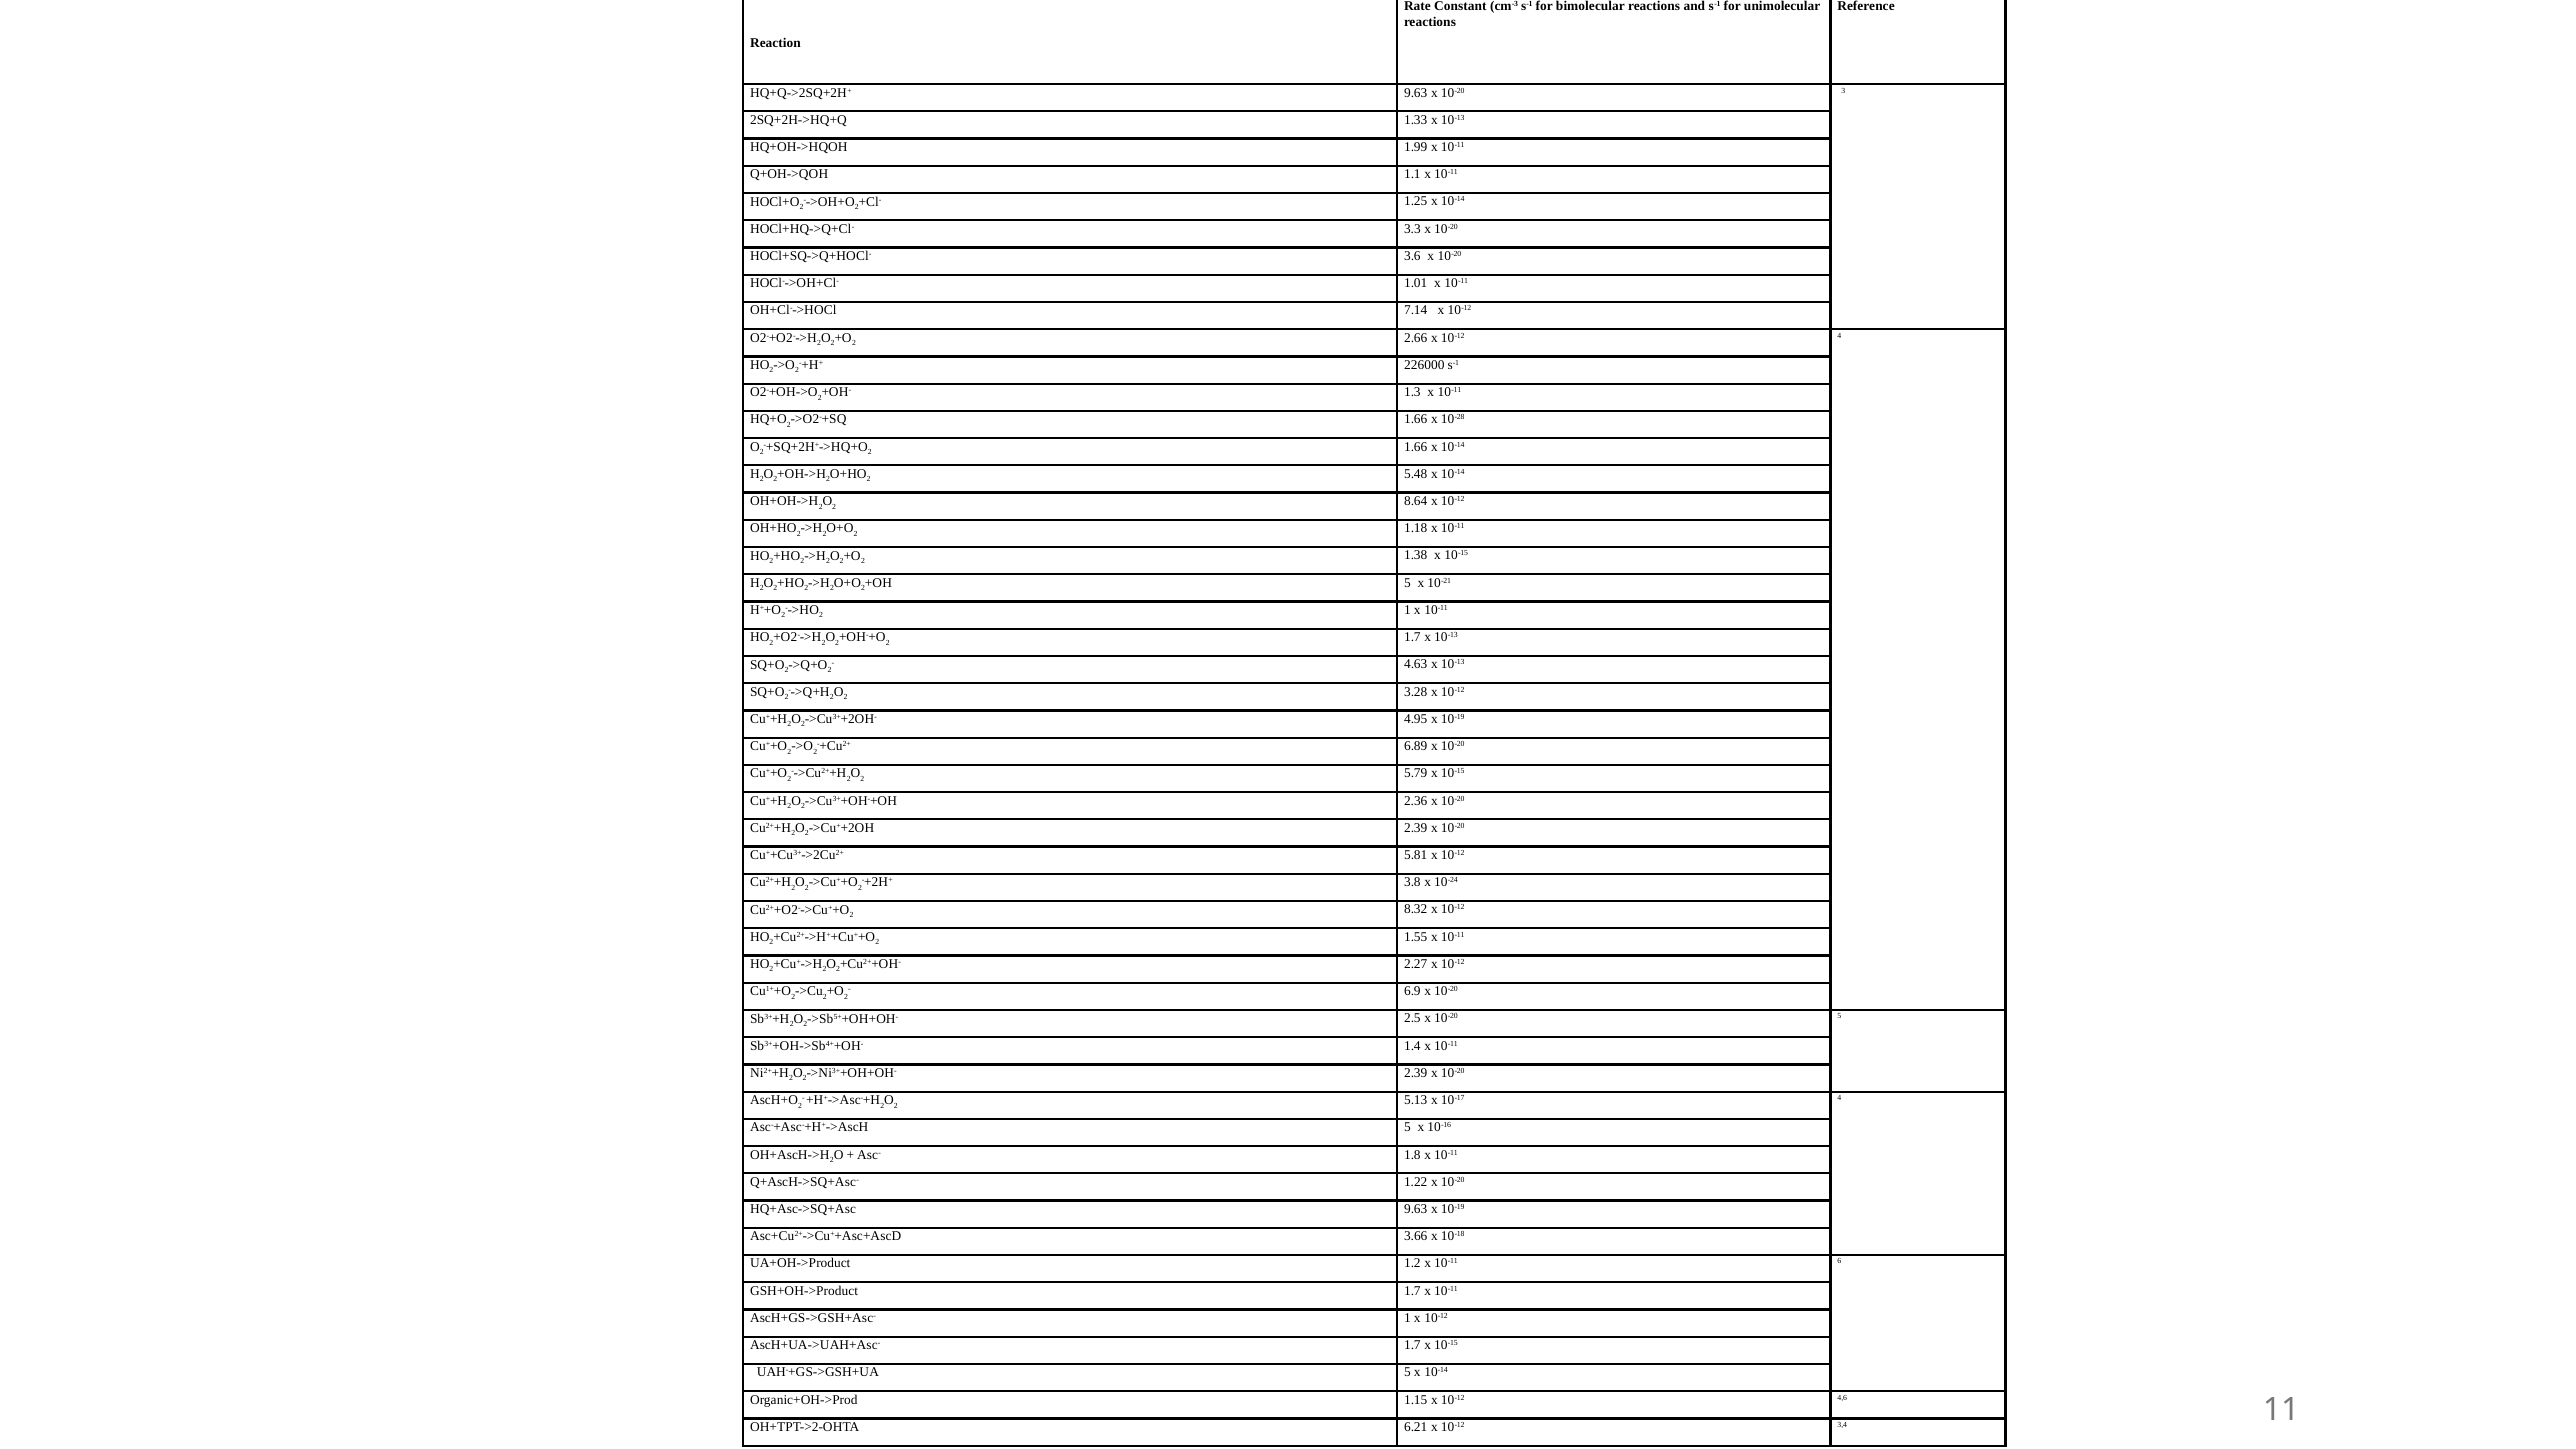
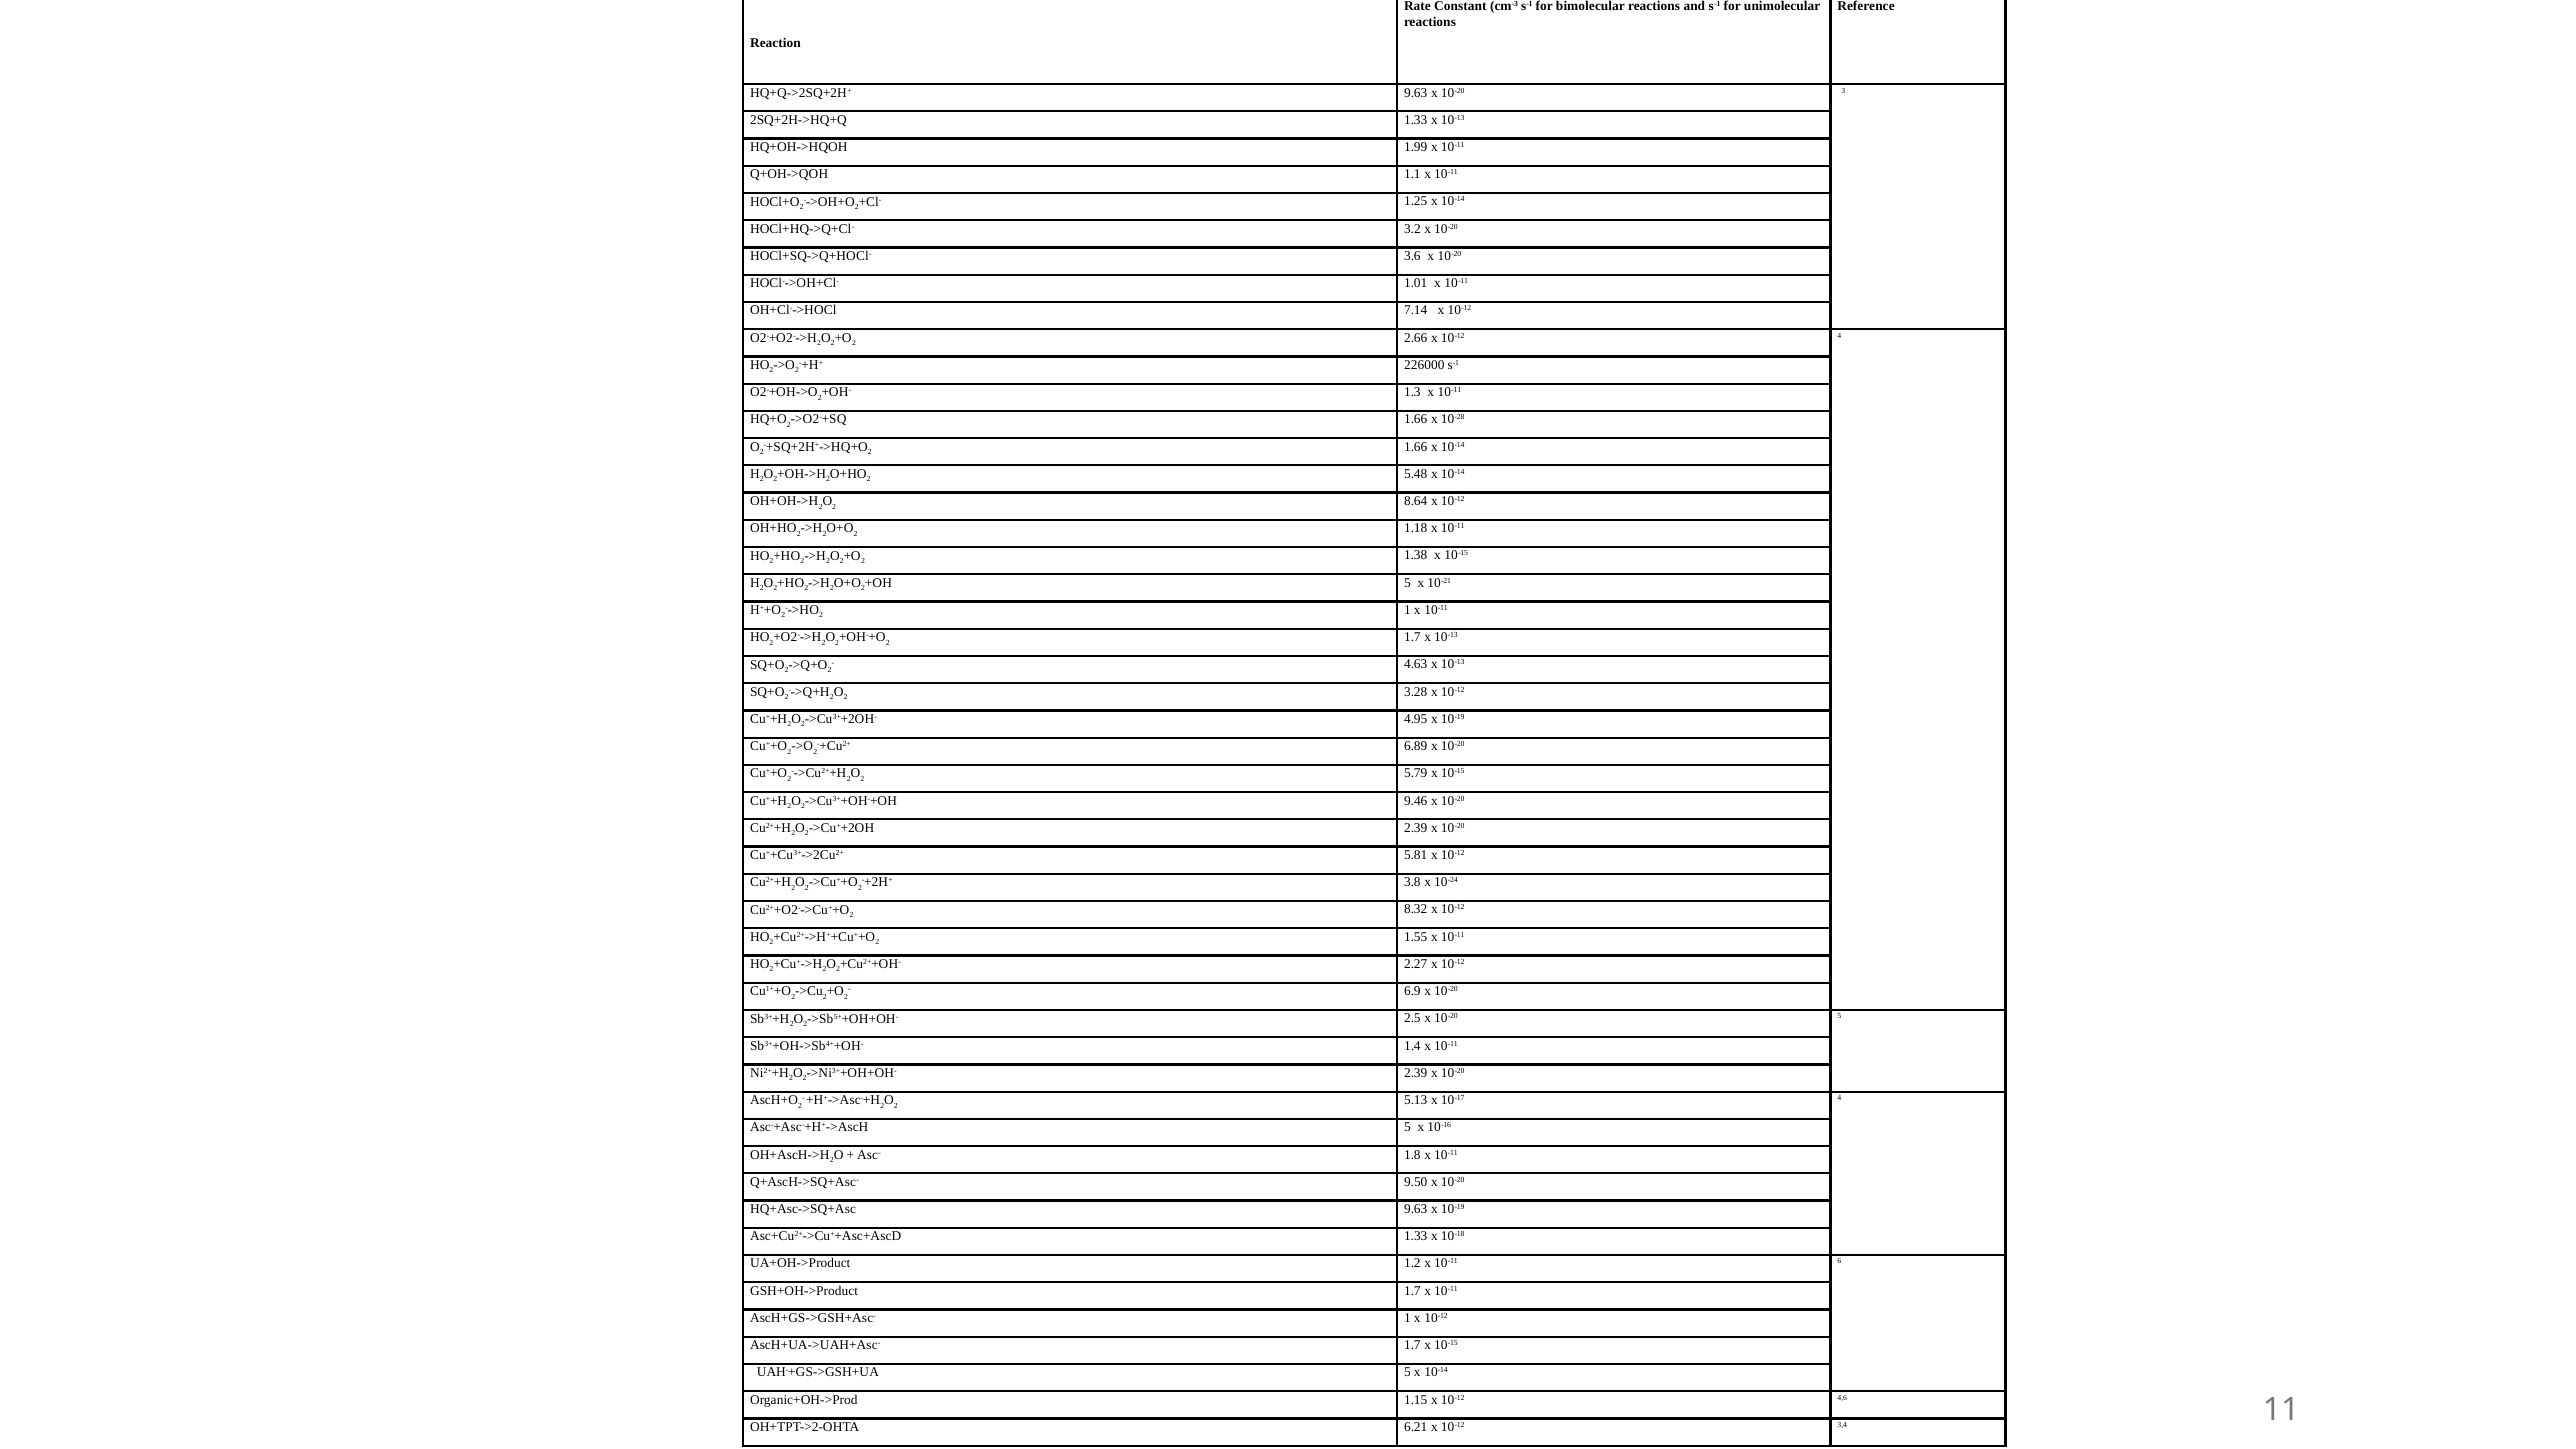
3.3: 3.3 -> 3.2 (1412, 229)
2.36: 2.36 -> 9.46 (1416, 801)
1.22: 1.22 -> 9.50 (1416, 1182)
Asc+Cu2+->Cu++Asc+AscD 3.66: 3.66 -> 1.33 (1416, 1236)
